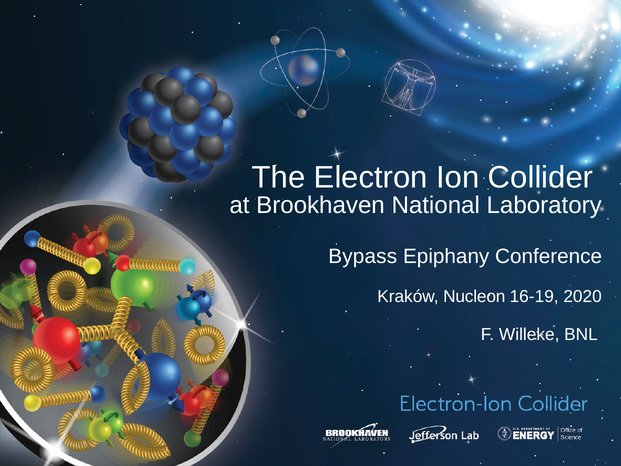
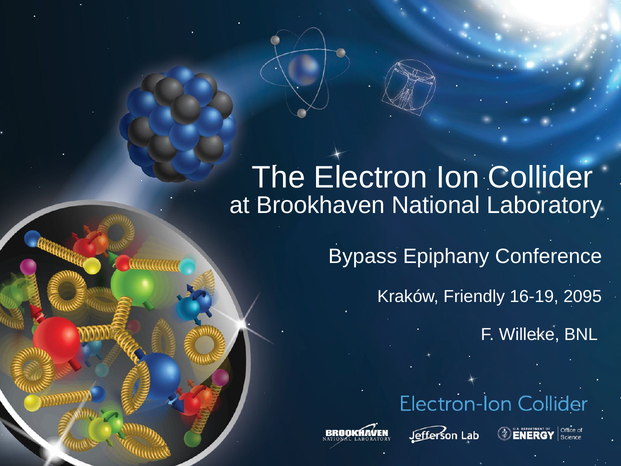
Nucleon: Nucleon -> Friendly (474, 296)
2020: 2020 -> 2095 (583, 296)
